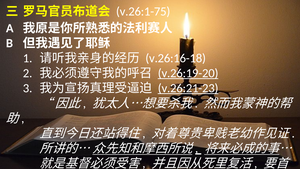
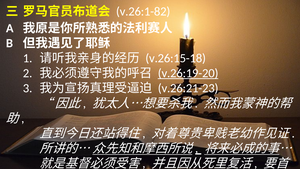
v.26:1-75: v.26:1-75 -> v.26:1-82 (143, 11)
v.26:16-18: v.26:16-18 -> v.26:15-18 (176, 58)
v.26:21-23 underline: present -> none (188, 88)
